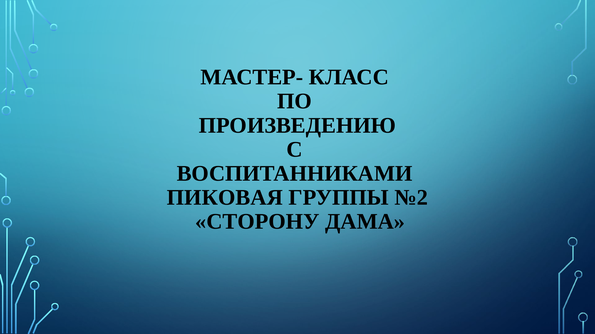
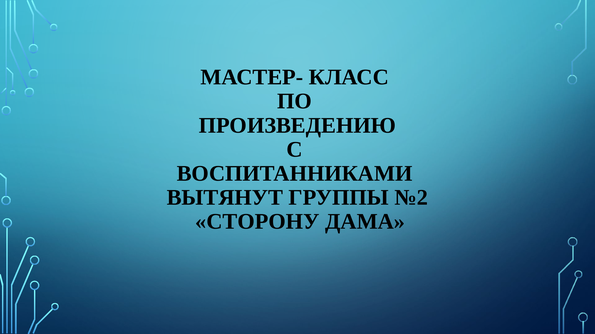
ПИКОВАЯ: ПИКОВАЯ -> ВЫТЯНУТ (225, 198)
